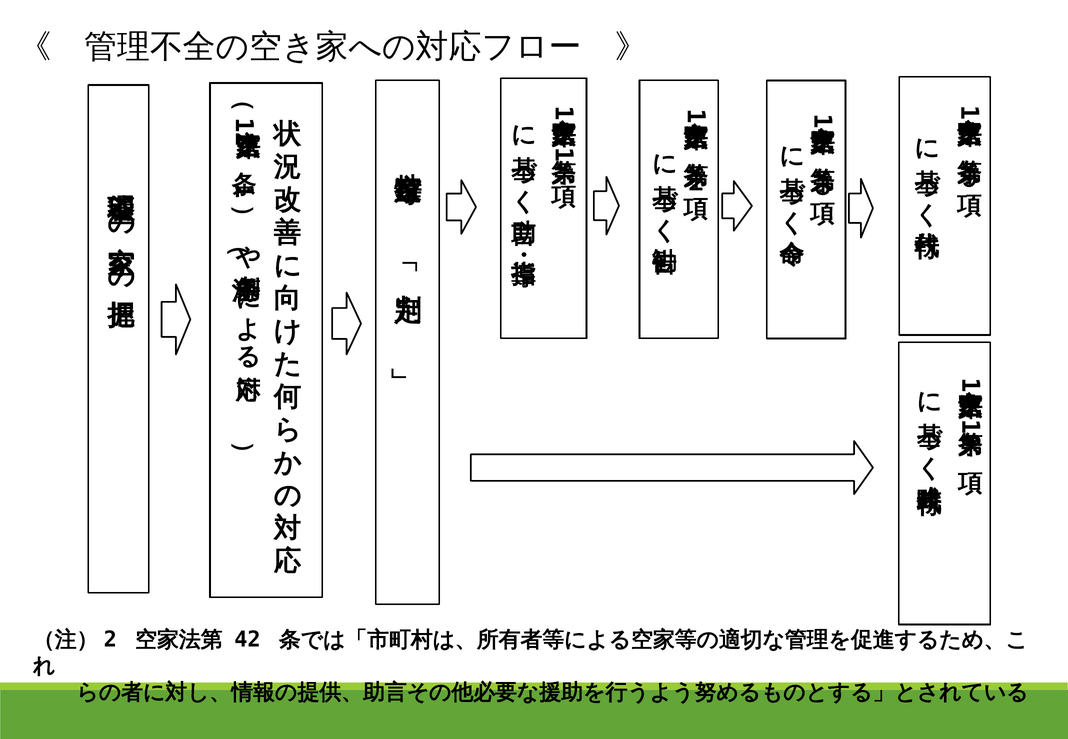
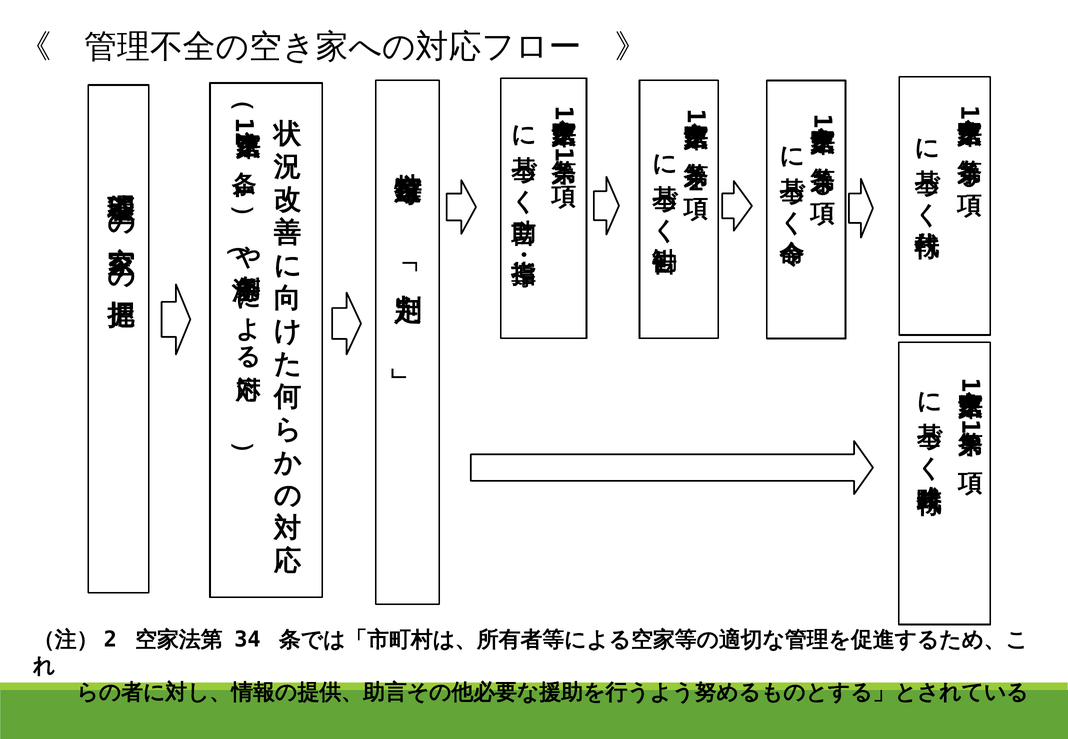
42: 42 -> 34 (247, 640)
